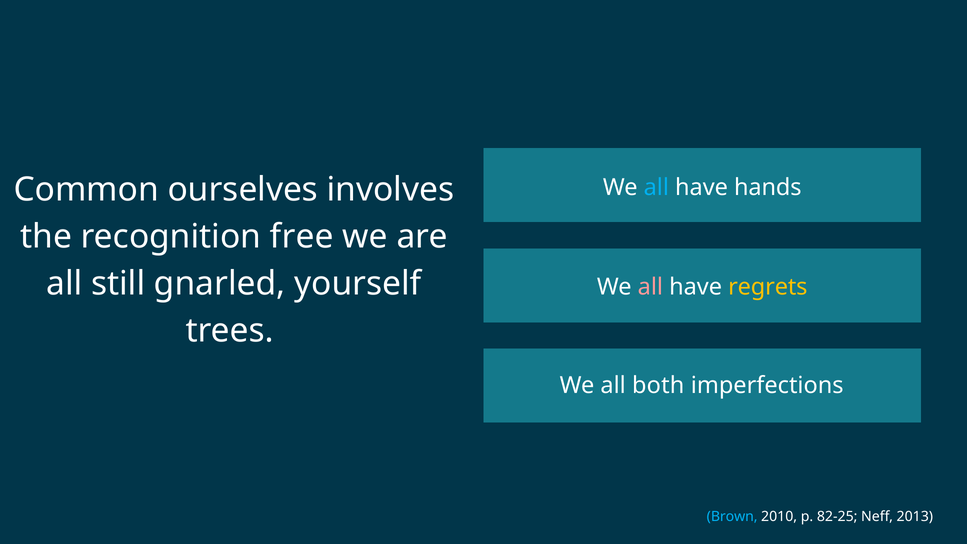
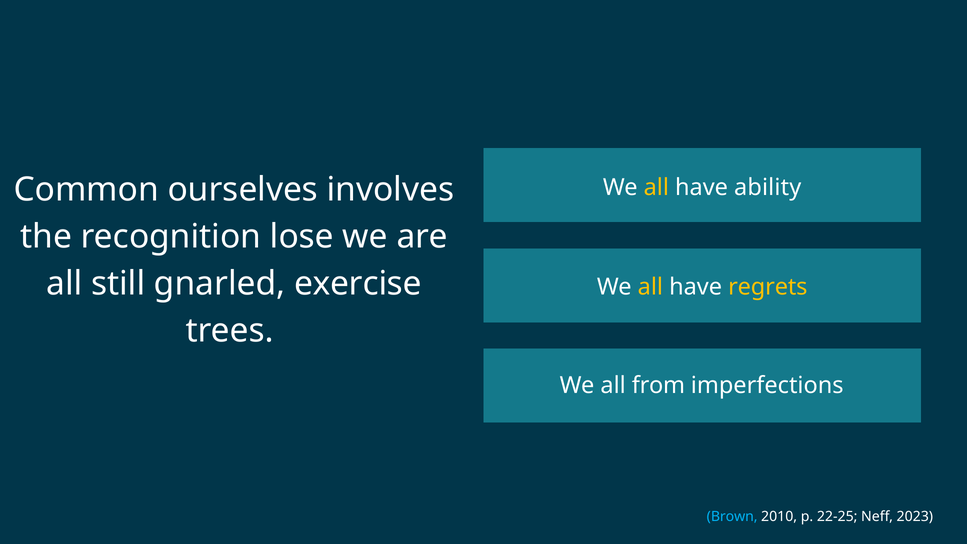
all colour: light blue -> yellow (656, 187)
hands: hands -> ability (768, 187)
free: free -> lose (302, 237)
yourself: yourself -> exercise (358, 284)
all colour: pink -> yellow (650, 287)
both: both -> from (658, 385)
82-25: 82-25 -> 22-25 (837, 517)
2013: 2013 -> 2023 (915, 517)
